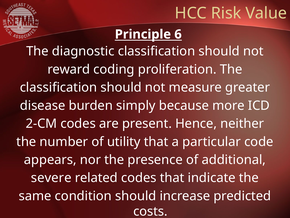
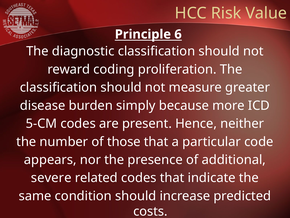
2-CM: 2-CM -> 5-CM (41, 123)
utility: utility -> those (124, 141)
